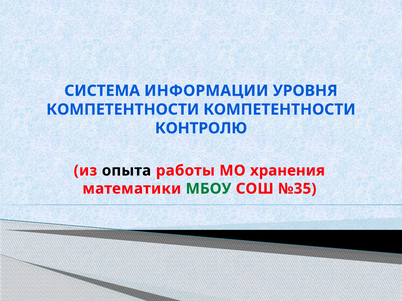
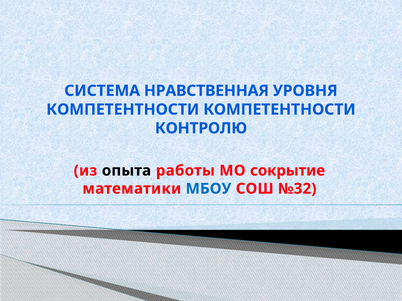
ИНФОРМАЦИИ: ИНФОРМАЦИИ -> НРАВСТВЕННАЯ (206, 91)
хранения: хранения -> сокрытие (288, 171)
МБОУ colour: green -> blue (208, 189)
№35: №35 -> №32 (297, 189)
